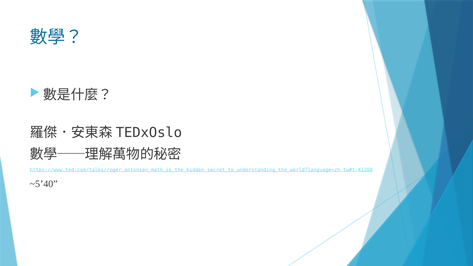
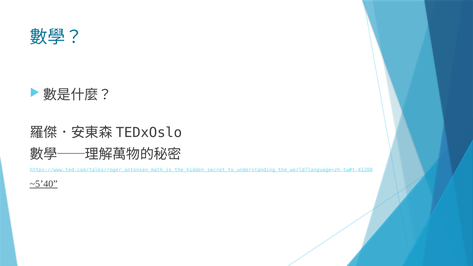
~5’40 underline: none -> present (44, 184)
